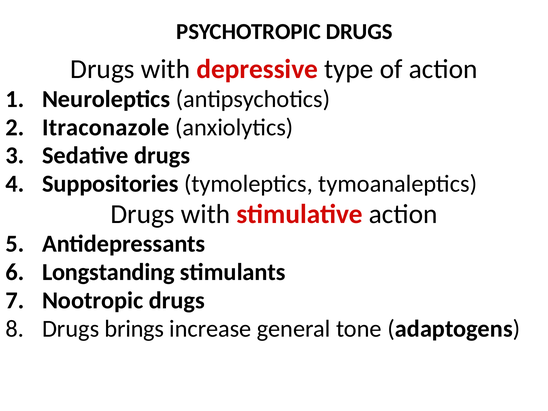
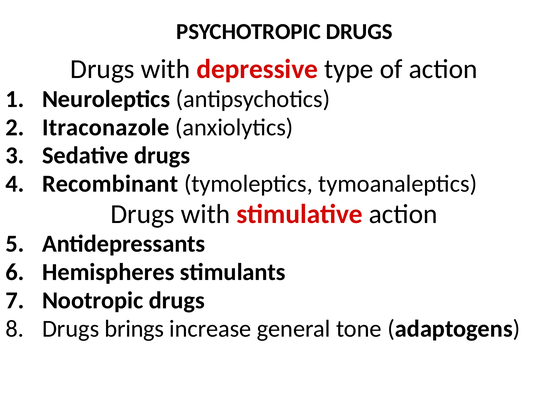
Suppositories: Suppositories -> Recombinant (110, 184)
Longstanding: Longstanding -> Hemispheres (108, 272)
